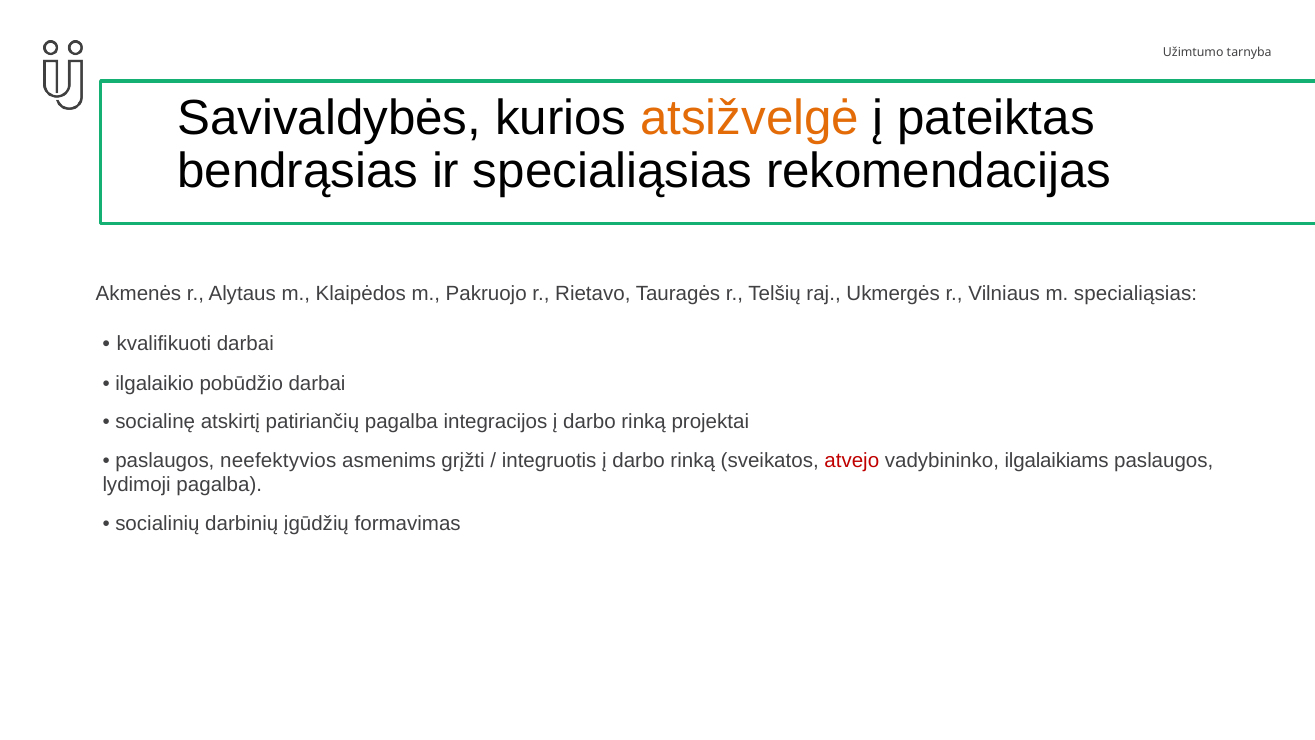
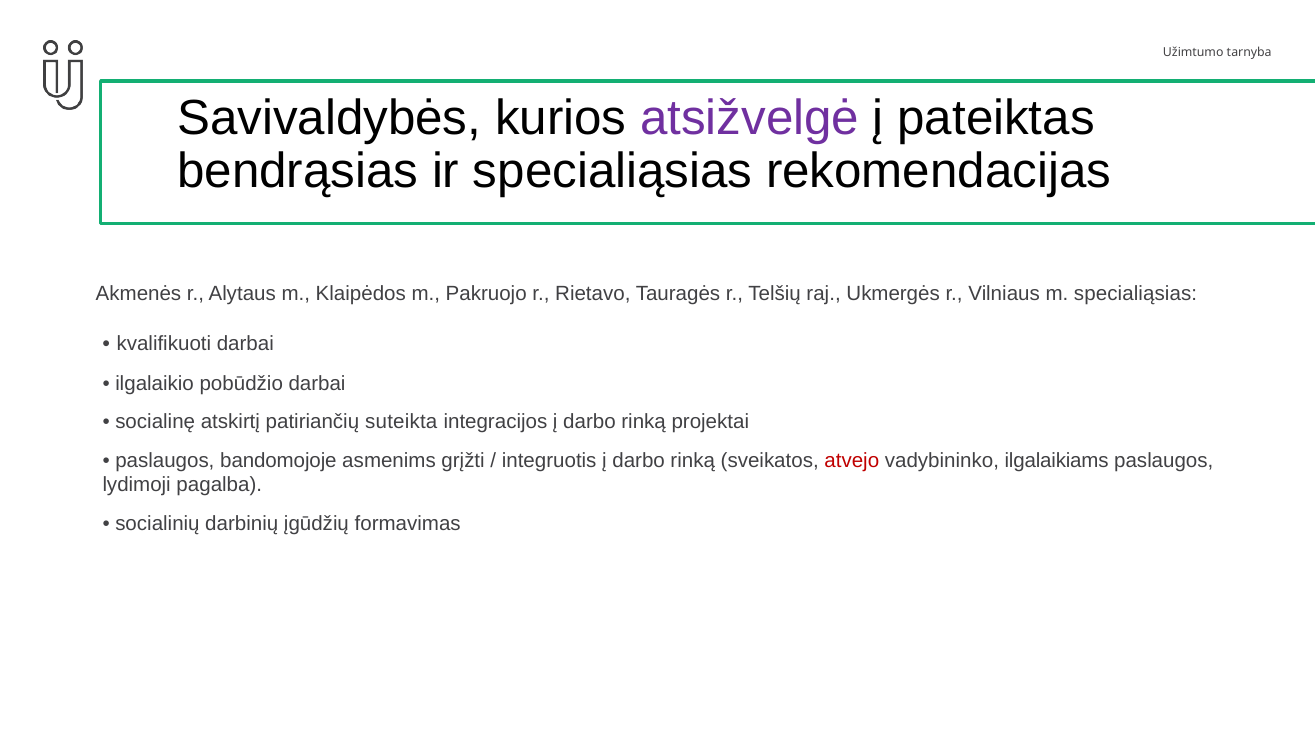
atsižvelgė colour: orange -> purple (750, 118)
patiriančių pagalba: pagalba -> suteikta (401, 422)
neefektyvios: neefektyvios -> bandomojoje (278, 460)
